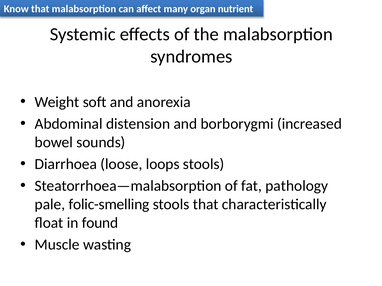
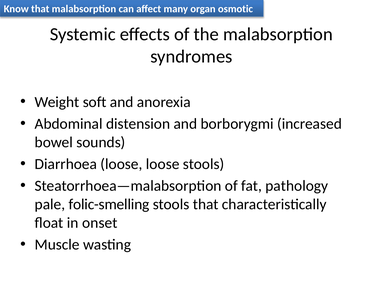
nutrient: nutrient -> osmotic (235, 9)
loose loops: loops -> loose (163, 164)
found: found -> onset (100, 223)
